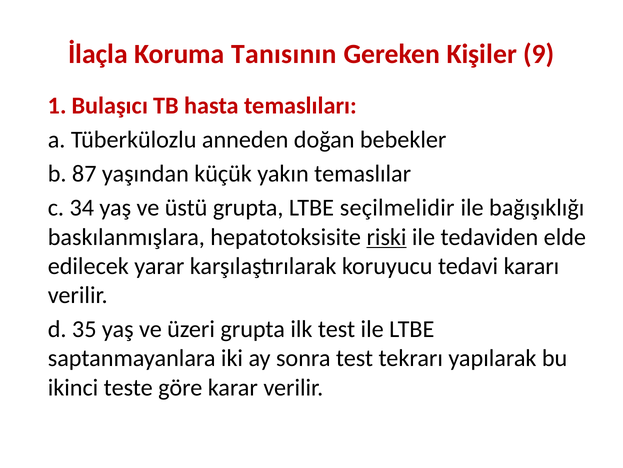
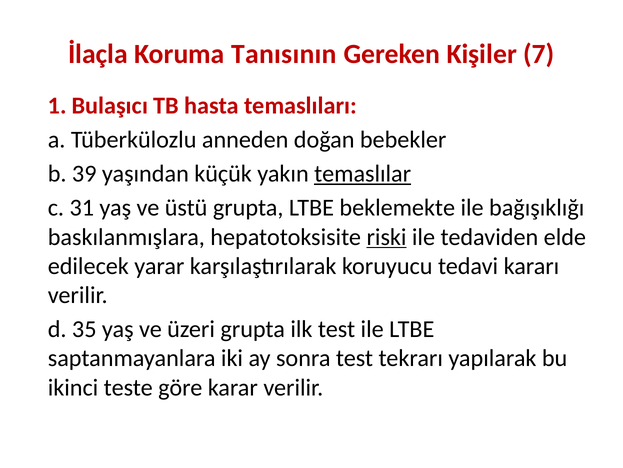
9: 9 -> 7 (539, 54)
87: 87 -> 39 (84, 174)
temaslılar underline: none -> present (363, 174)
34: 34 -> 31 (82, 208)
seçilmelidir: seçilmelidir -> beklemekte (397, 208)
